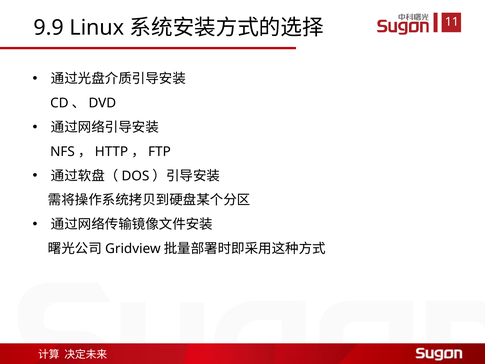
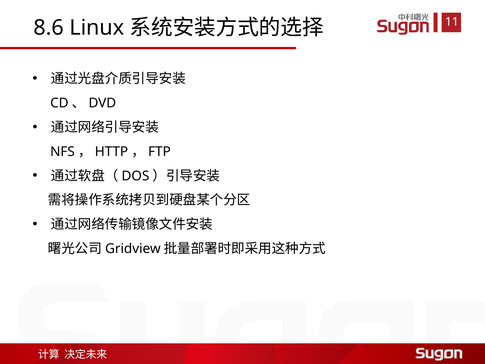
9.9: 9.9 -> 8.6 (49, 28)
